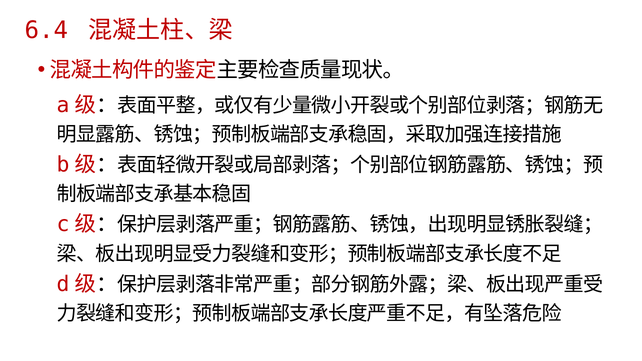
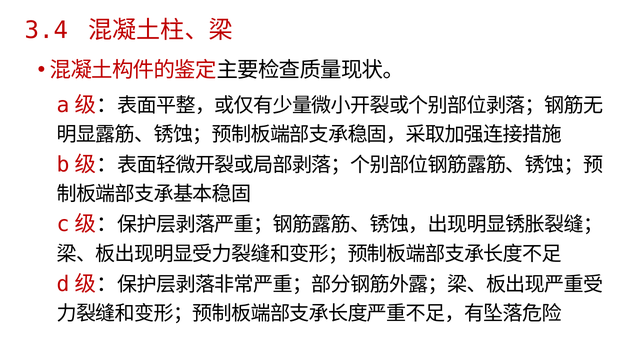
6.4: 6.4 -> 3.4 (46, 31)
